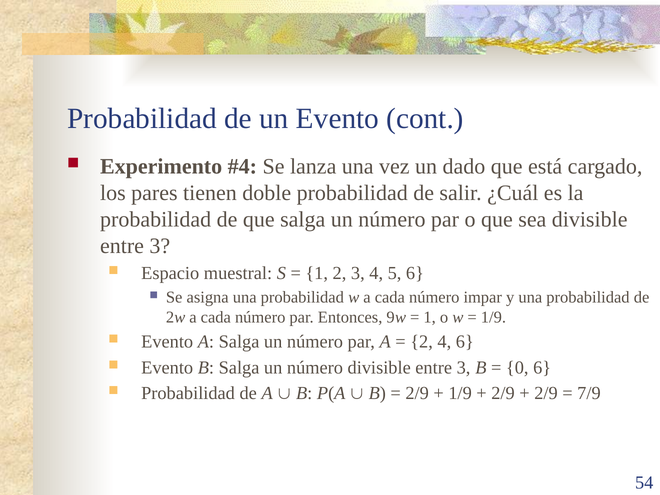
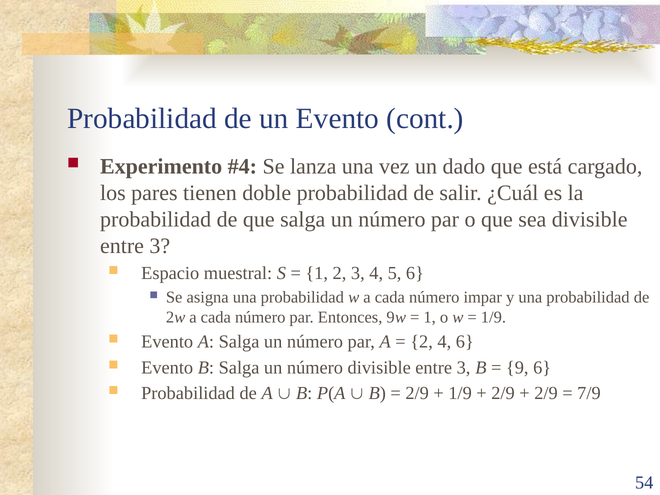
0: 0 -> 9 (517, 368)
